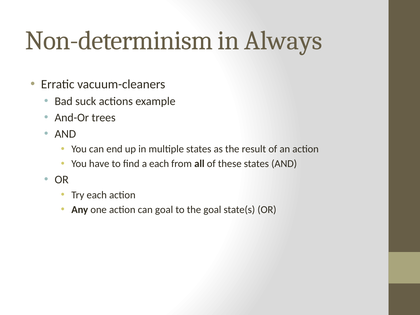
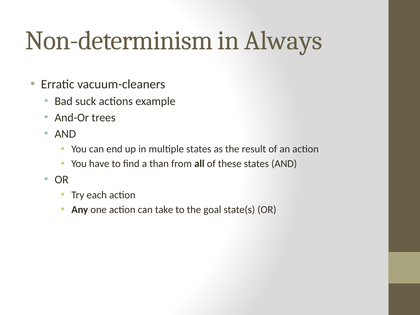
a each: each -> than (159, 164)
can goal: goal -> take (164, 210)
